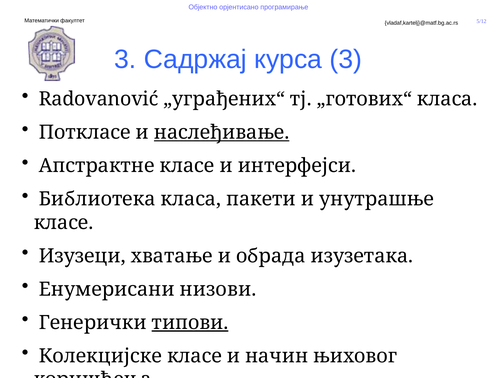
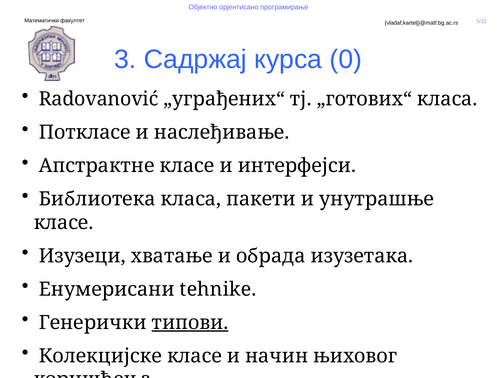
курса 3: 3 -> 0 (346, 59)
наслеђивање underline: present -> none (222, 132)
низови: низови -> tehnike (218, 289)
